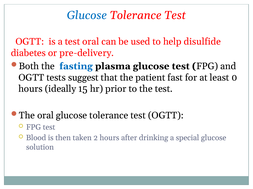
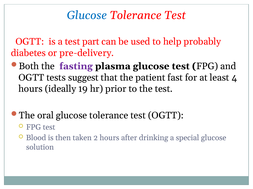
test oral: oral -> part (91, 42)
disulfide: disulfide -> probably (202, 42)
fasting colour: blue -> purple (76, 66)
0: 0 -> 4 (234, 78)
15: 15 -> 19 (83, 89)
